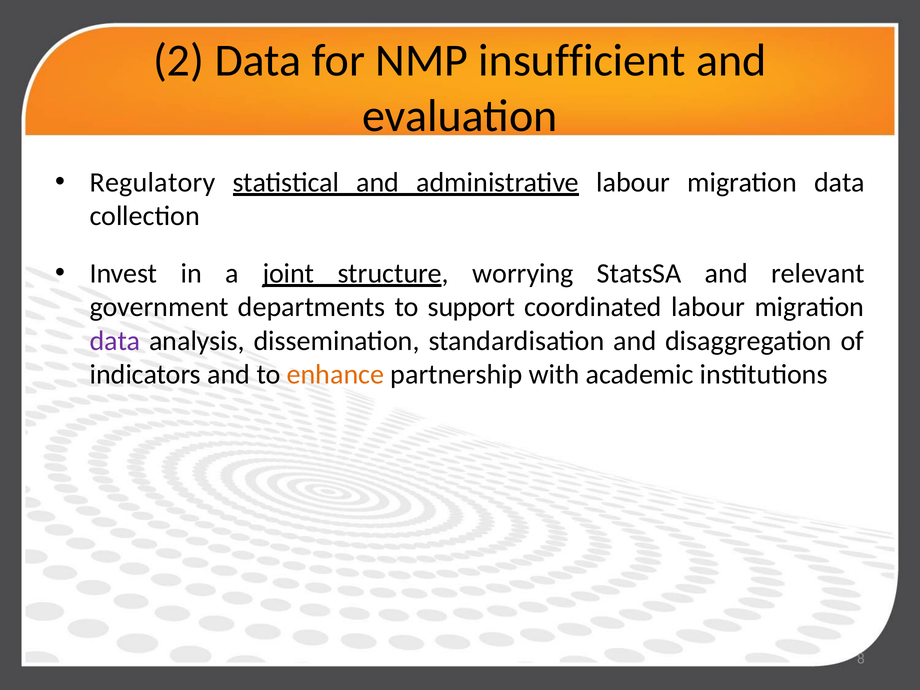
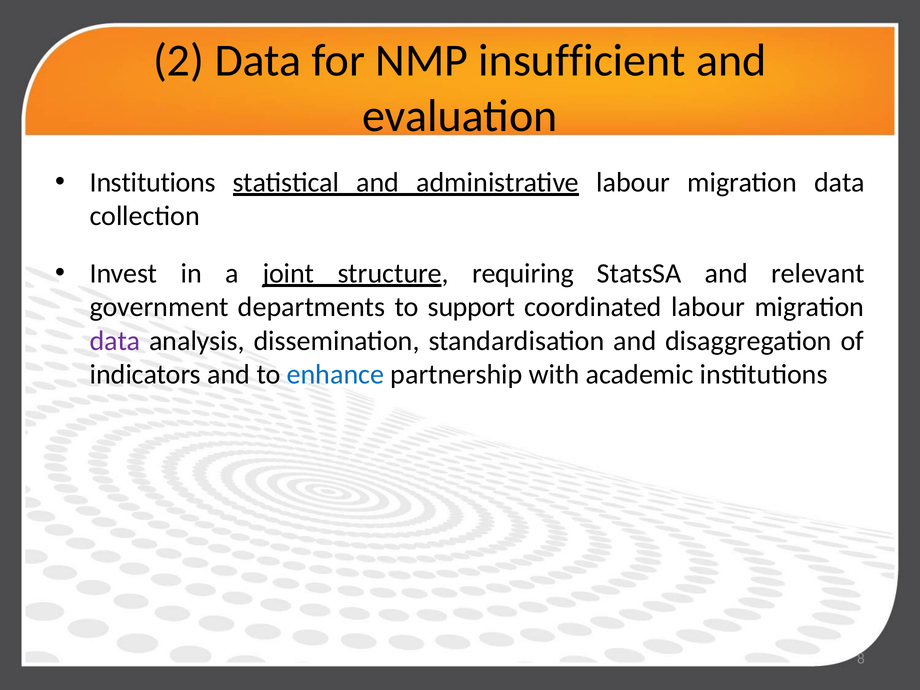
Regulatory: Regulatory -> Institutions (153, 182)
worrying: worrying -> requiring (523, 273)
enhance colour: orange -> blue (335, 375)
